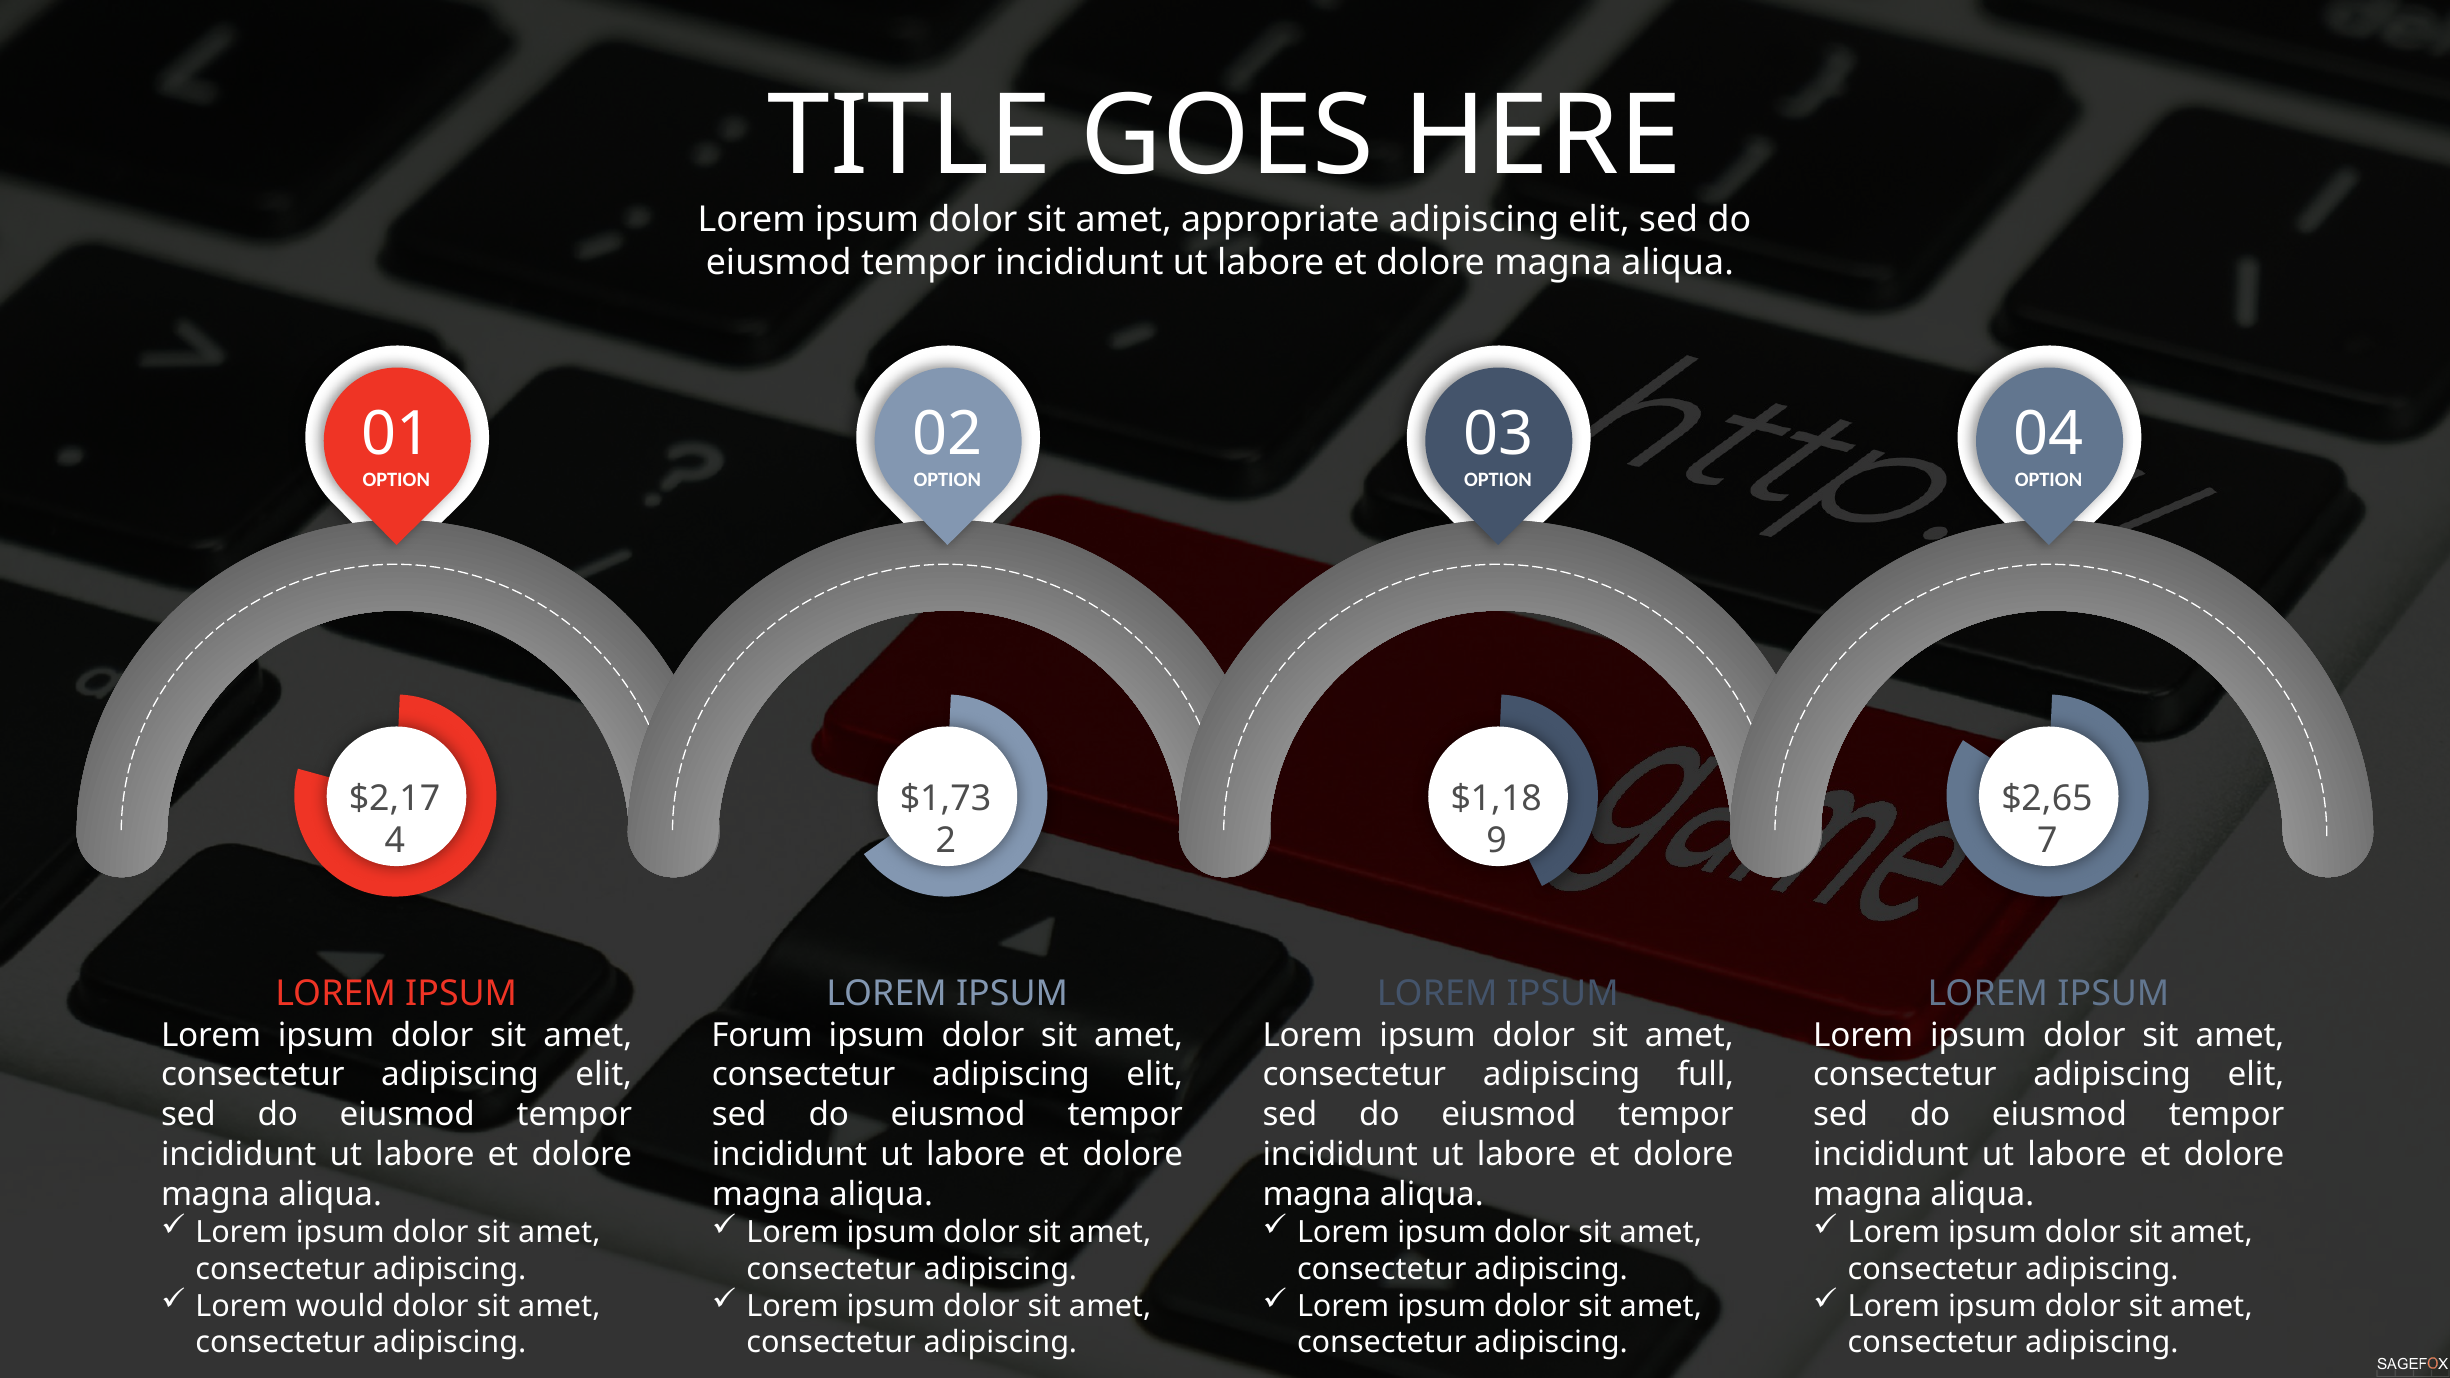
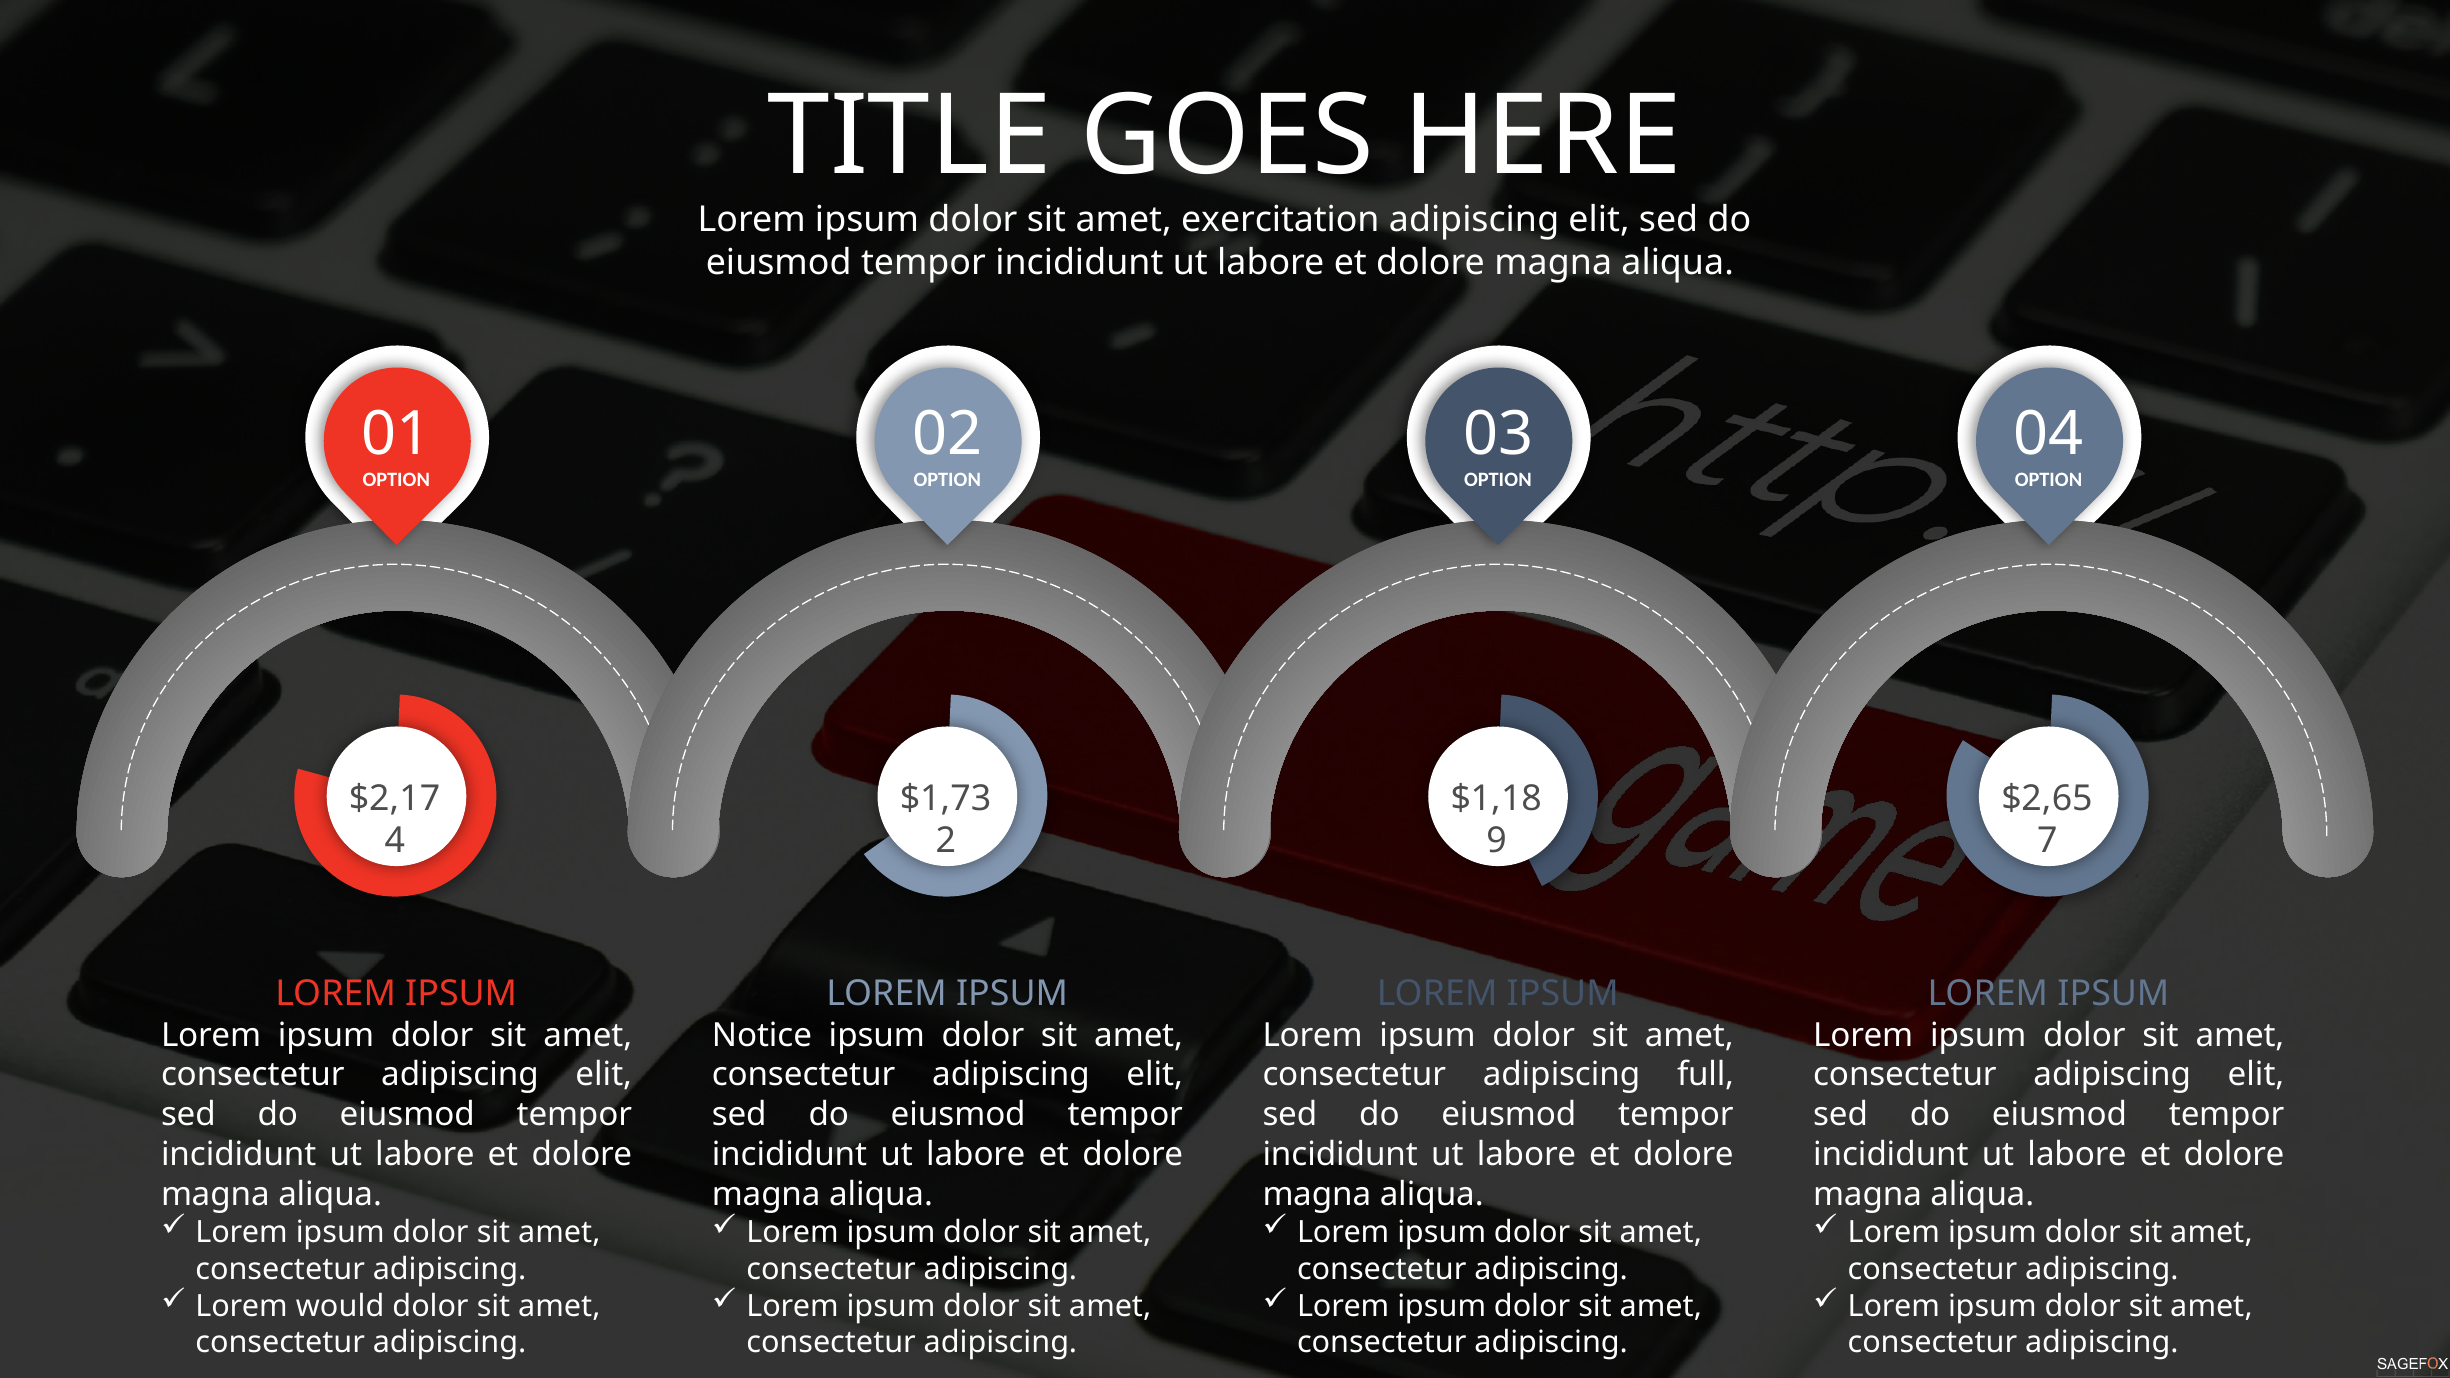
appropriate: appropriate -> exercitation (1280, 219)
Forum: Forum -> Notice (762, 1035)
